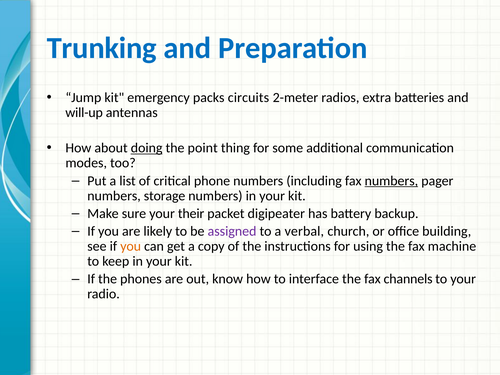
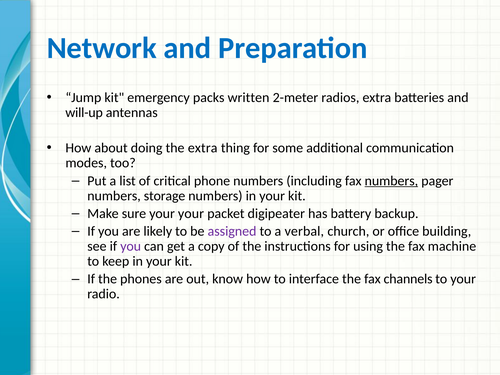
Trunking: Trunking -> Network (102, 48)
circuits: circuits -> written (249, 97)
doing underline: present -> none (147, 148)
the point: point -> extra (203, 148)
your their: their -> your (191, 214)
you colour: orange -> purple (131, 246)
